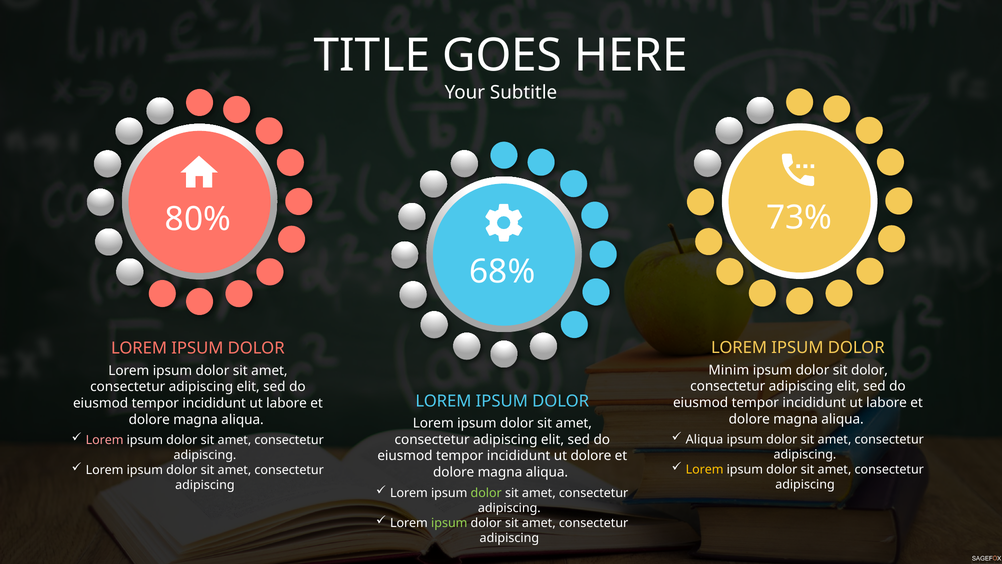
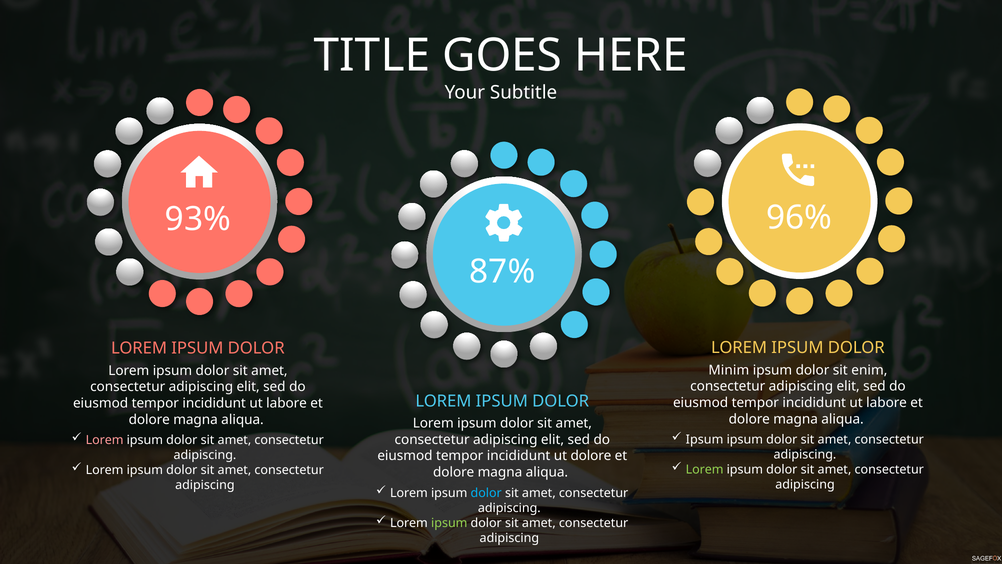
73%: 73% -> 96% (799, 218)
80%: 80% -> 93% (198, 219)
68%: 68% -> 87% (502, 271)
sit dolor: dolor -> enim (869, 370)
Aliqua: Aliqua -> Ipsum (705, 439)
Lorem colour: yellow -> light green (705, 469)
dolor colour: light green -> light blue (486, 493)
